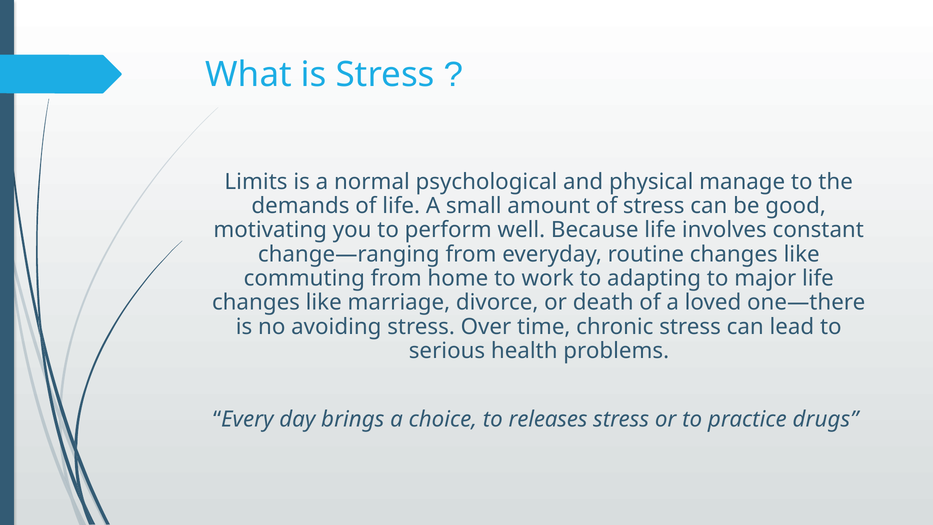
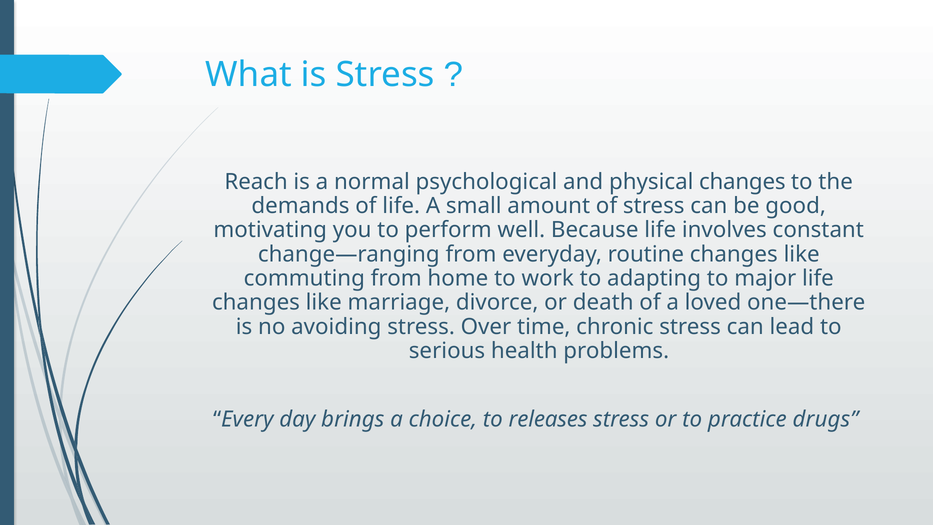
Limits: Limits -> Reach (256, 182)
physical manage: manage -> changes (742, 182)
